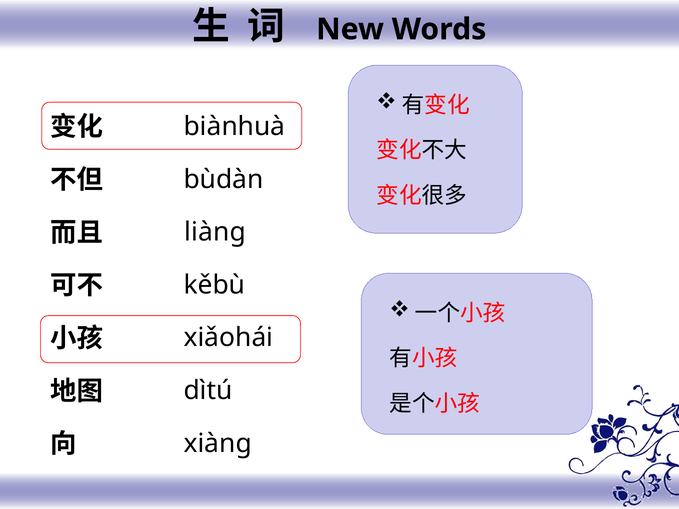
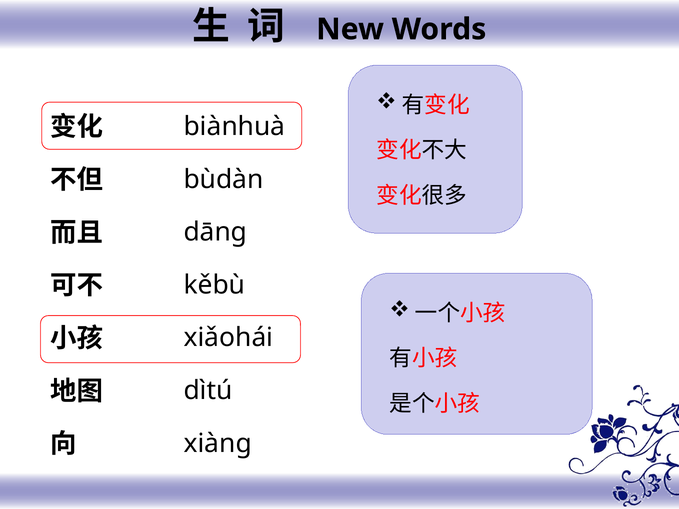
liànɡ: liànɡ -> dānɡ (215, 232)
